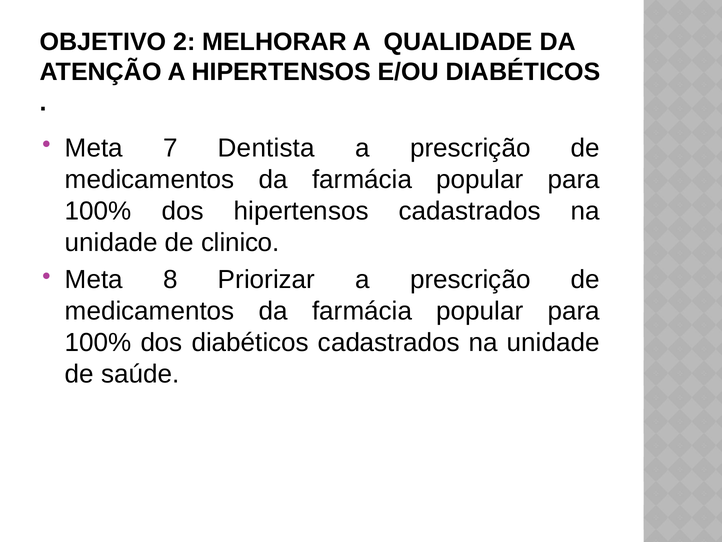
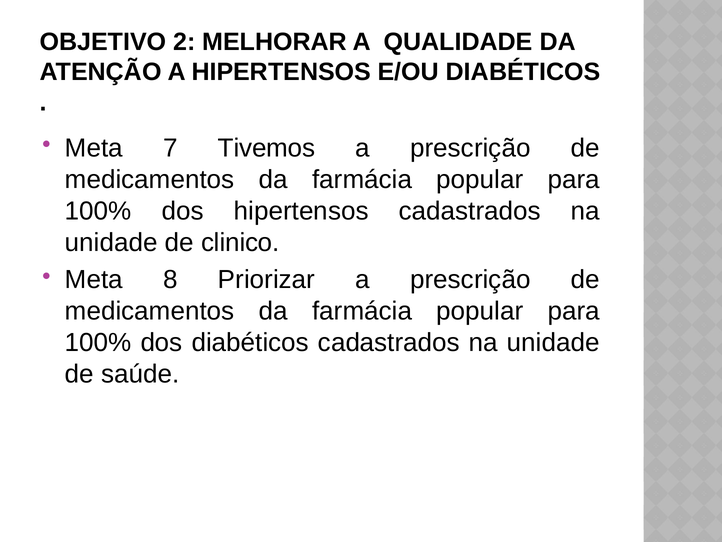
Dentista: Dentista -> Tivemos (267, 148)
